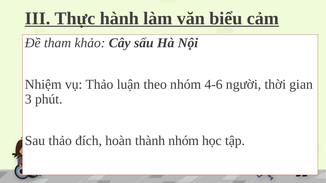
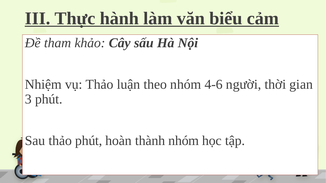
thảo đích: đích -> phút (89, 141)
